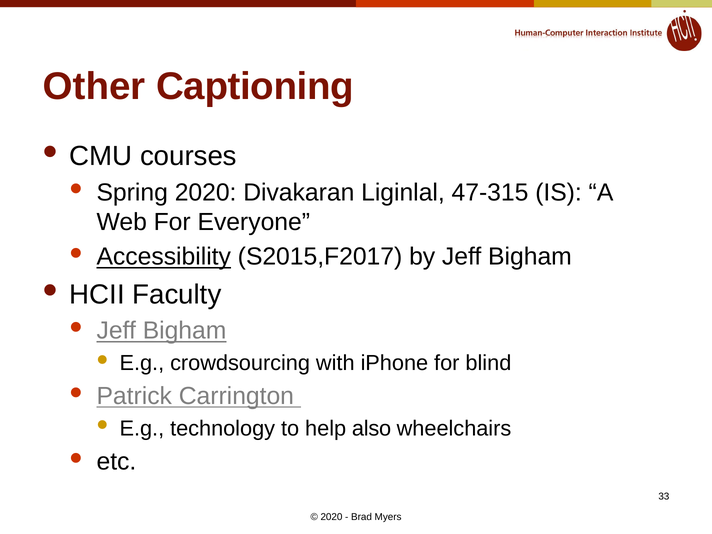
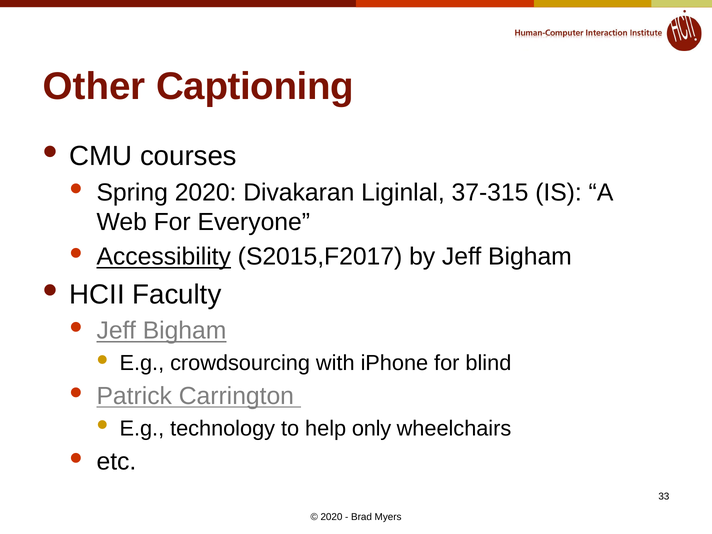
47-315: 47-315 -> 37-315 (490, 192)
also: also -> only (372, 428)
